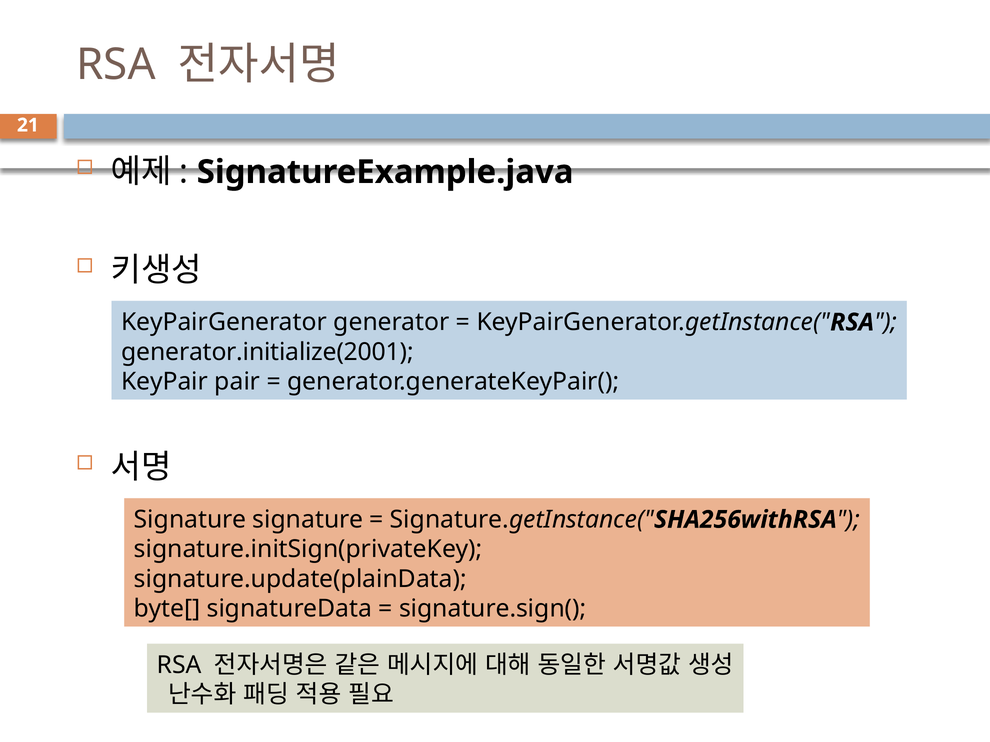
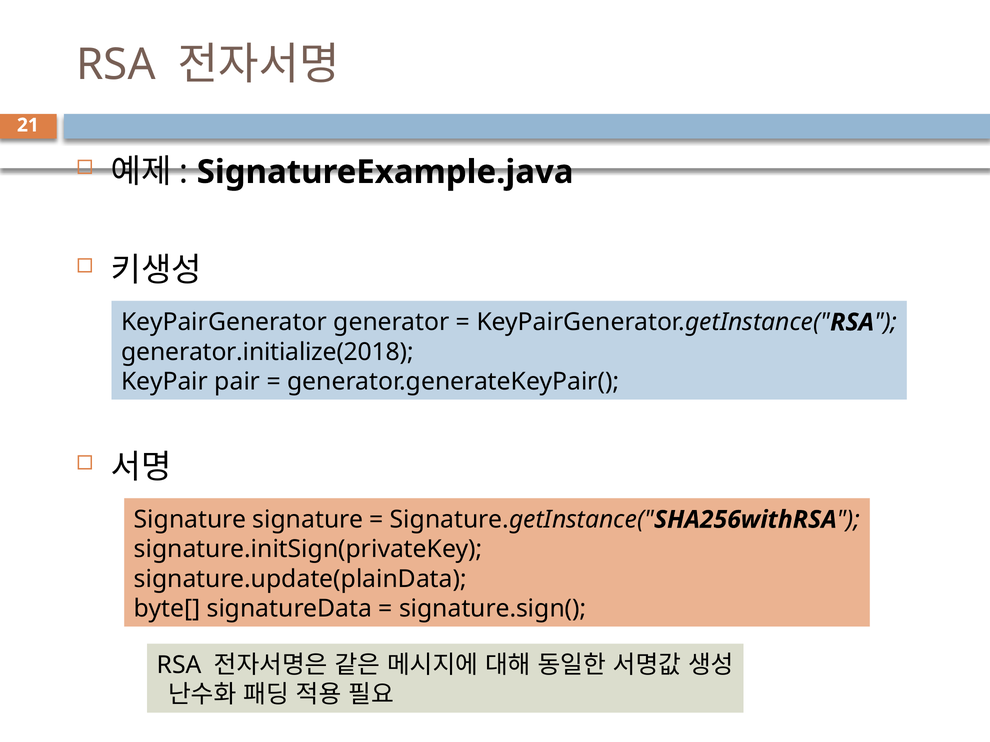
generator.initialize(2001: generator.initialize(2001 -> generator.initialize(2018 (268, 352)
